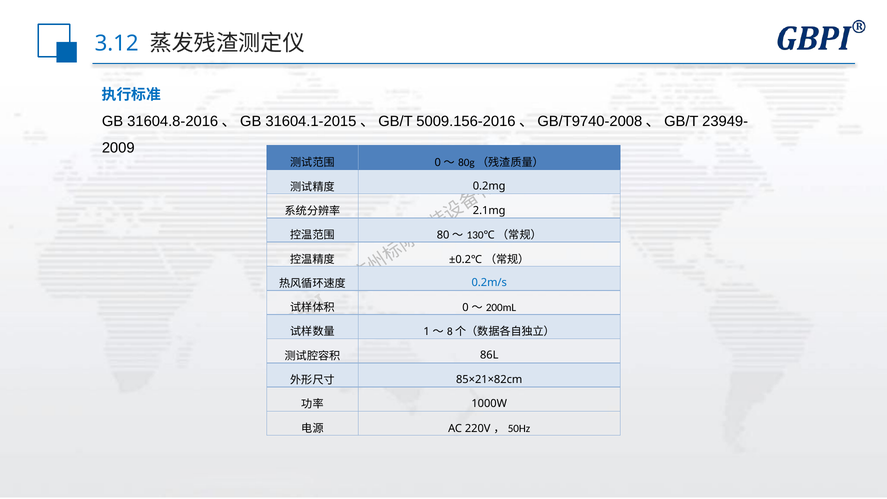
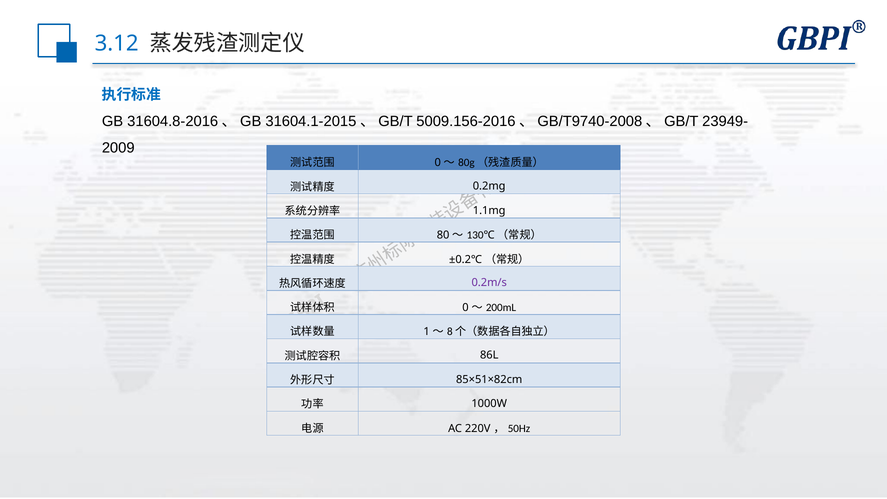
2.1mg: 2.1mg -> 1.1mg (489, 210)
0.2m/s colour: blue -> purple (489, 283)
85×21×82cm: 85×21×82cm -> 85×51×82cm (489, 379)
